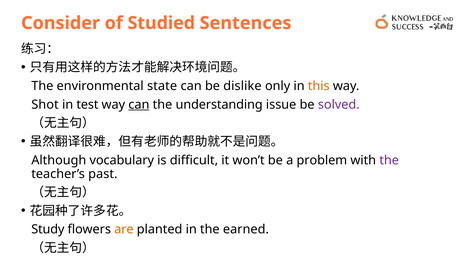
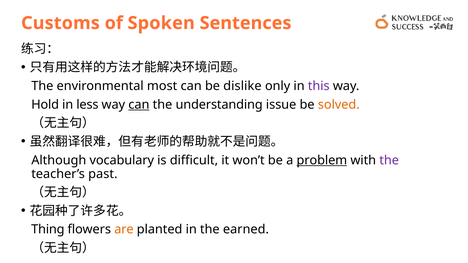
Consider: Consider -> Customs (60, 23)
Studied: Studied -> Spoken (161, 23)
state: state -> most (162, 86)
this colour: orange -> purple (319, 86)
Shot: Shot -> Hold (45, 105)
test: test -> less (87, 105)
solved colour: purple -> orange (339, 105)
problem underline: none -> present (322, 160)
Study: Study -> Thing (48, 230)
